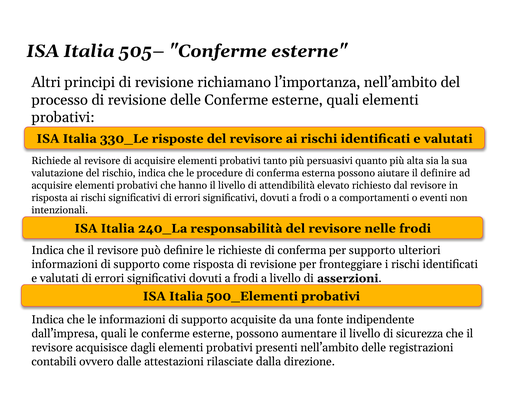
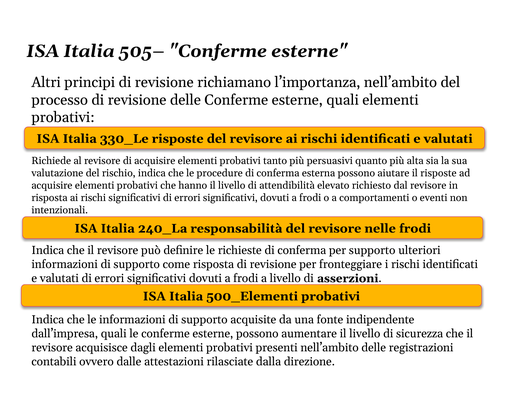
il definire: definire -> risposte (438, 173)
